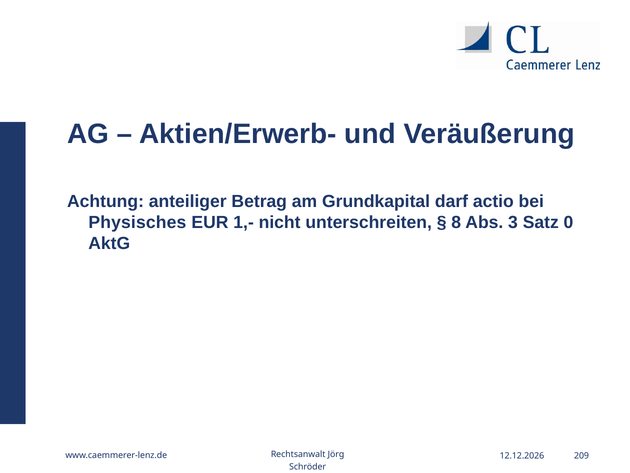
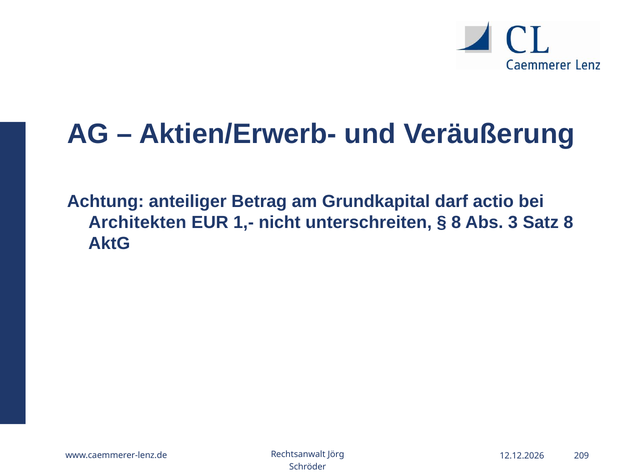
Physisches: Physisches -> Architekten (137, 222)
Satz 0: 0 -> 8 (568, 222)
